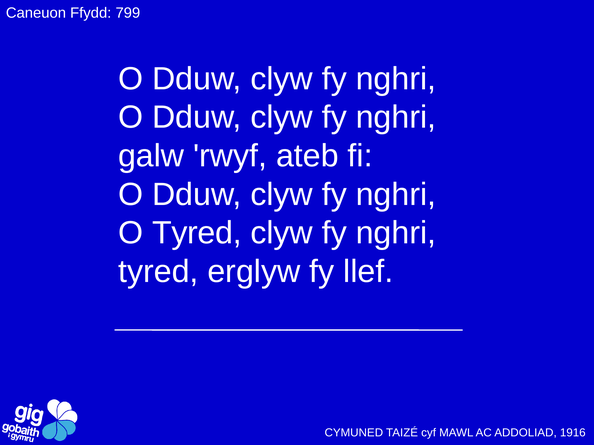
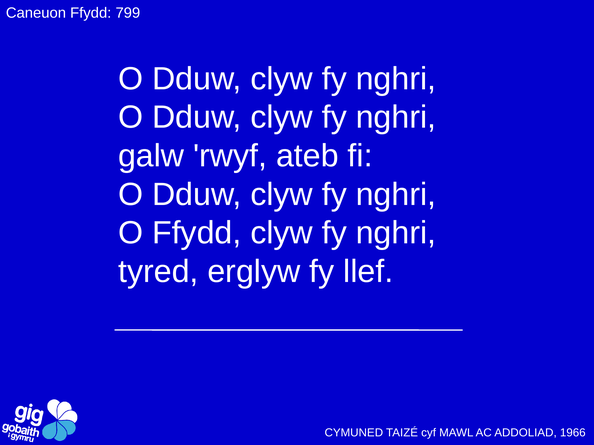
O Tyred: Tyred -> Ffydd (197, 233)
1916: 1916 -> 1966 (573, 433)
